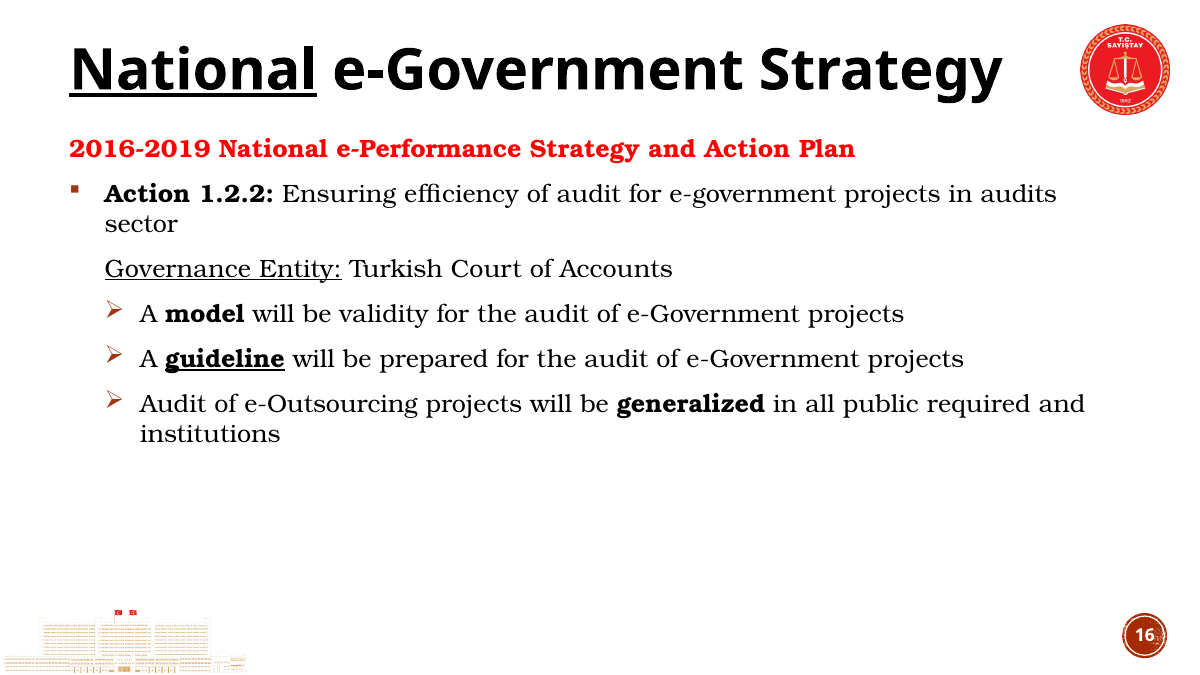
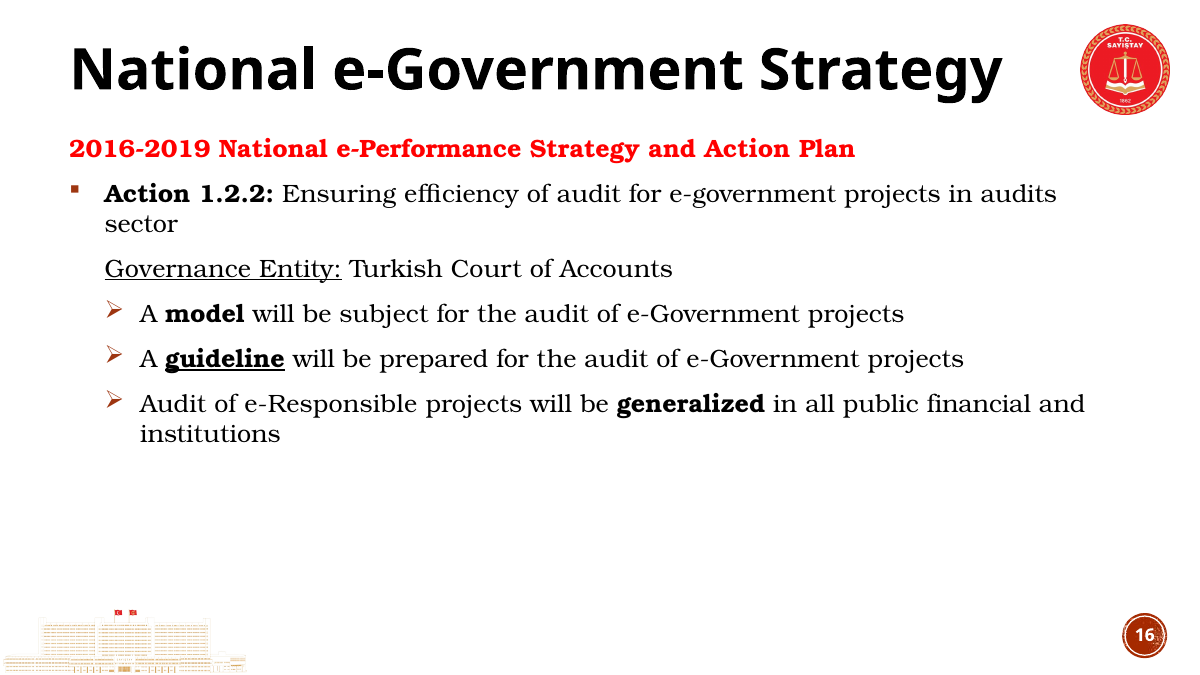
National underline: present -> none (193, 70)
validity: validity -> subject (384, 314)
e-Outsourcing: e-Outsourcing -> e-Responsible (331, 404)
required: required -> financial (979, 404)
